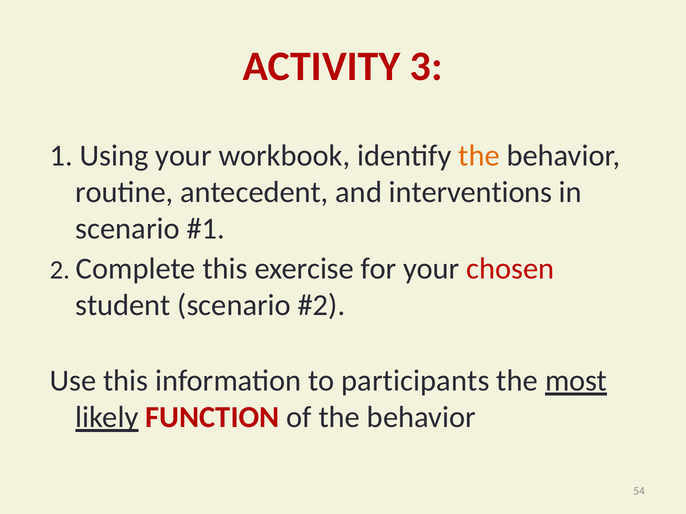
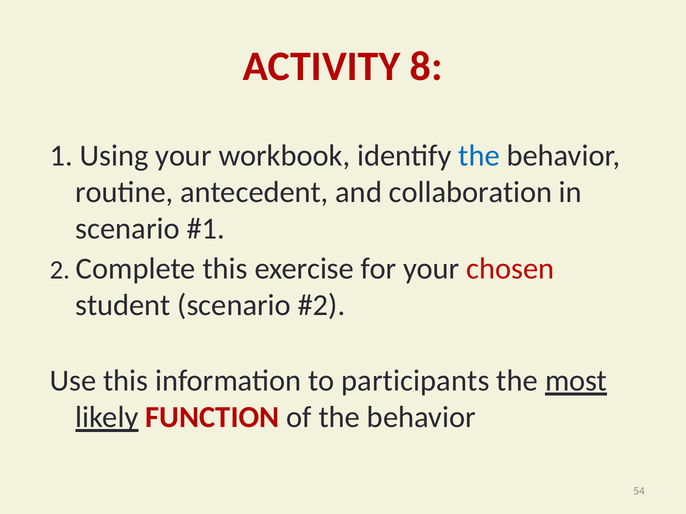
3: 3 -> 8 (426, 66)
the colour: orange -> blue (479, 156)
interventions: interventions -> collaboration (471, 193)
